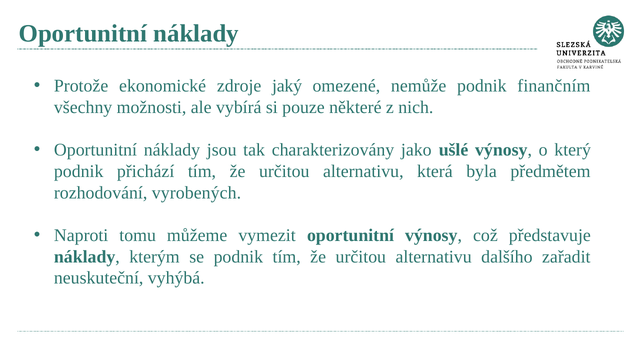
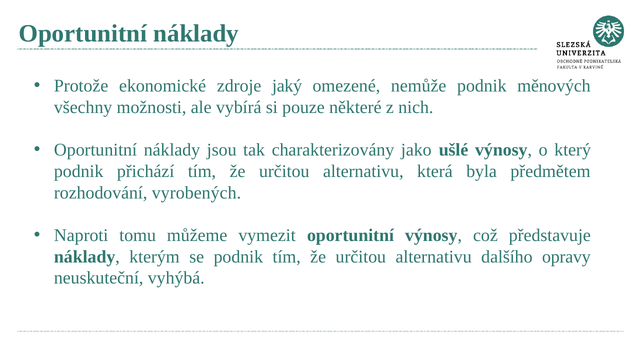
finančním: finančním -> měnových (554, 86)
zařadit: zařadit -> opravy (566, 257)
